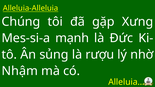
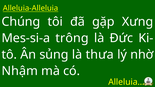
mạnh: mạnh -> trông (72, 38)
rượu: rượu -> thưa (100, 55)
